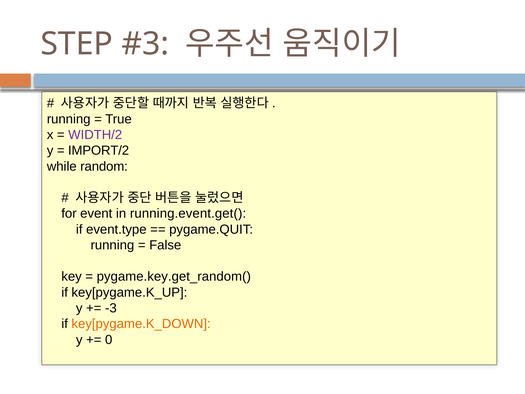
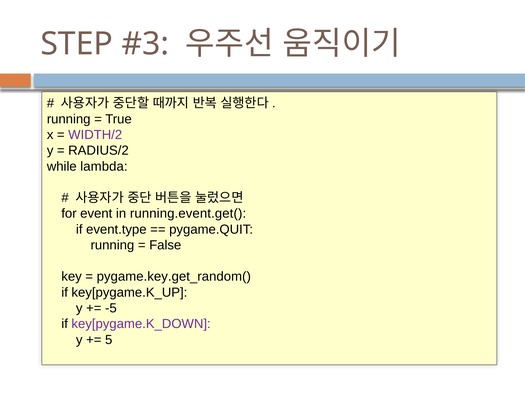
IMPORT/2: IMPORT/2 -> RADIUS/2 (98, 150)
random: random -> lambda (104, 166)
-3: -3 -> -5 (111, 308)
key[pygame.K_DOWN colour: orange -> purple (141, 324)
0: 0 -> 5 (109, 339)
